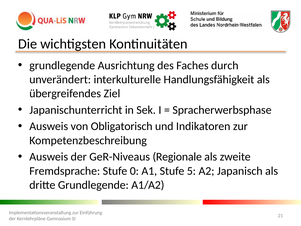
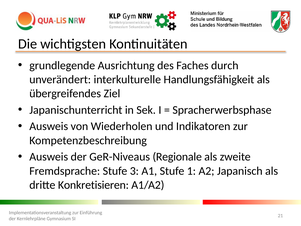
Obligatorisch: Obligatorisch -> Wiederholen (122, 126)
0: 0 -> 3 (134, 171)
5: 5 -> 1 (191, 171)
dritte Grundlegende: Grundlegende -> Konkretisieren (93, 185)
